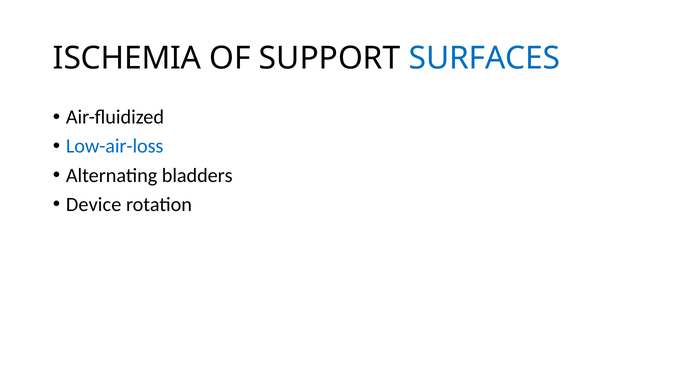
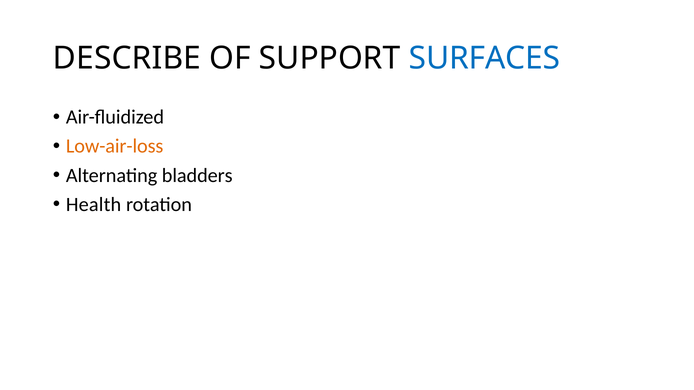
ISCHEMIA: ISCHEMIA -> DESCRIBE (127, 58)
Low-air-loss colour: blue -> orange (115, 146)
Device: Device -> Health (94, 205)
